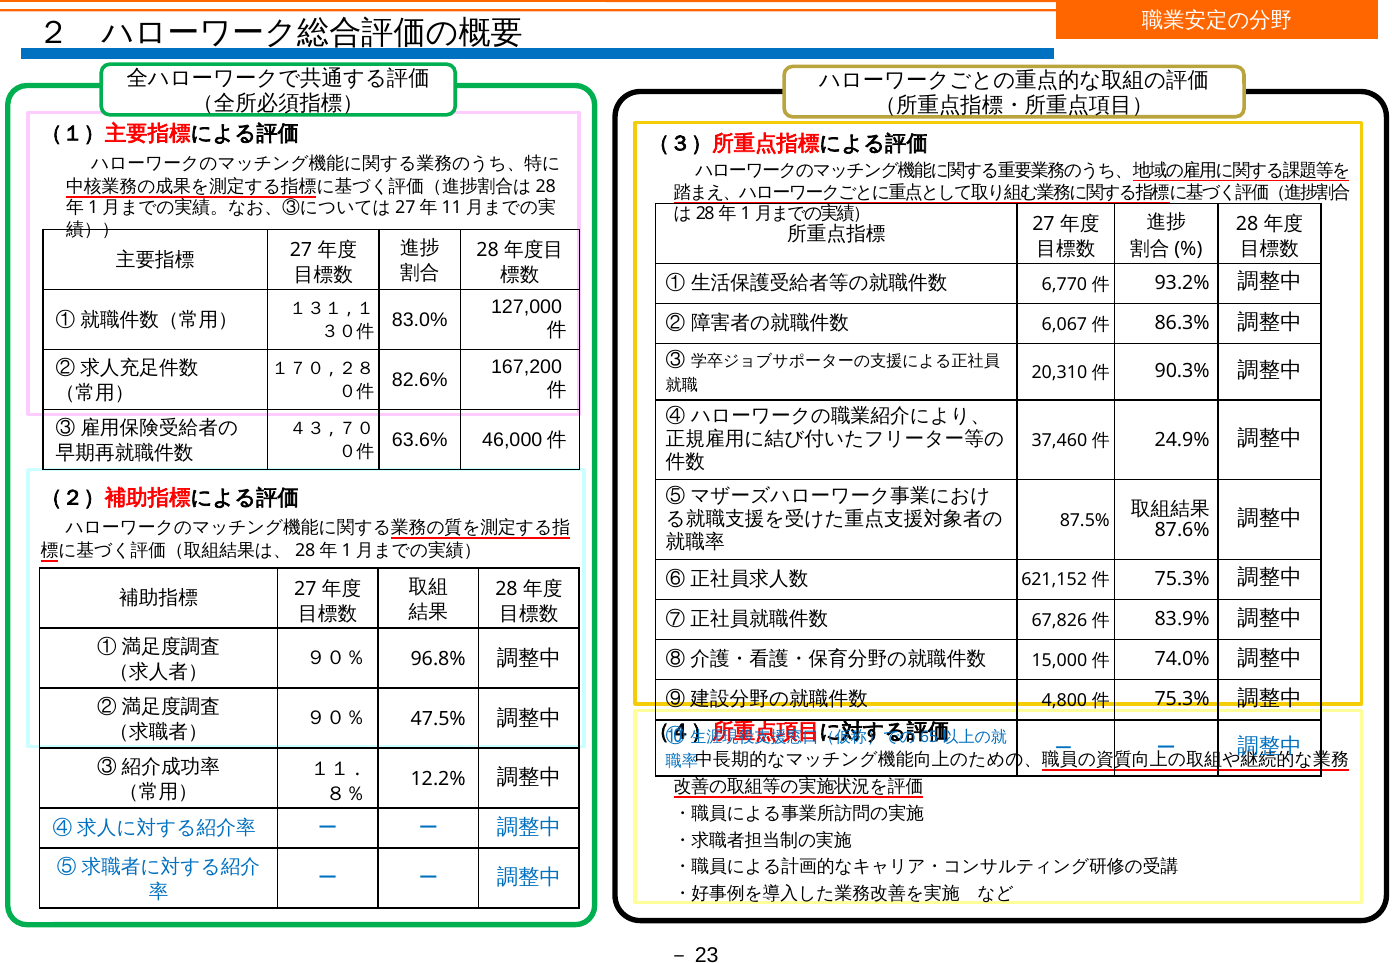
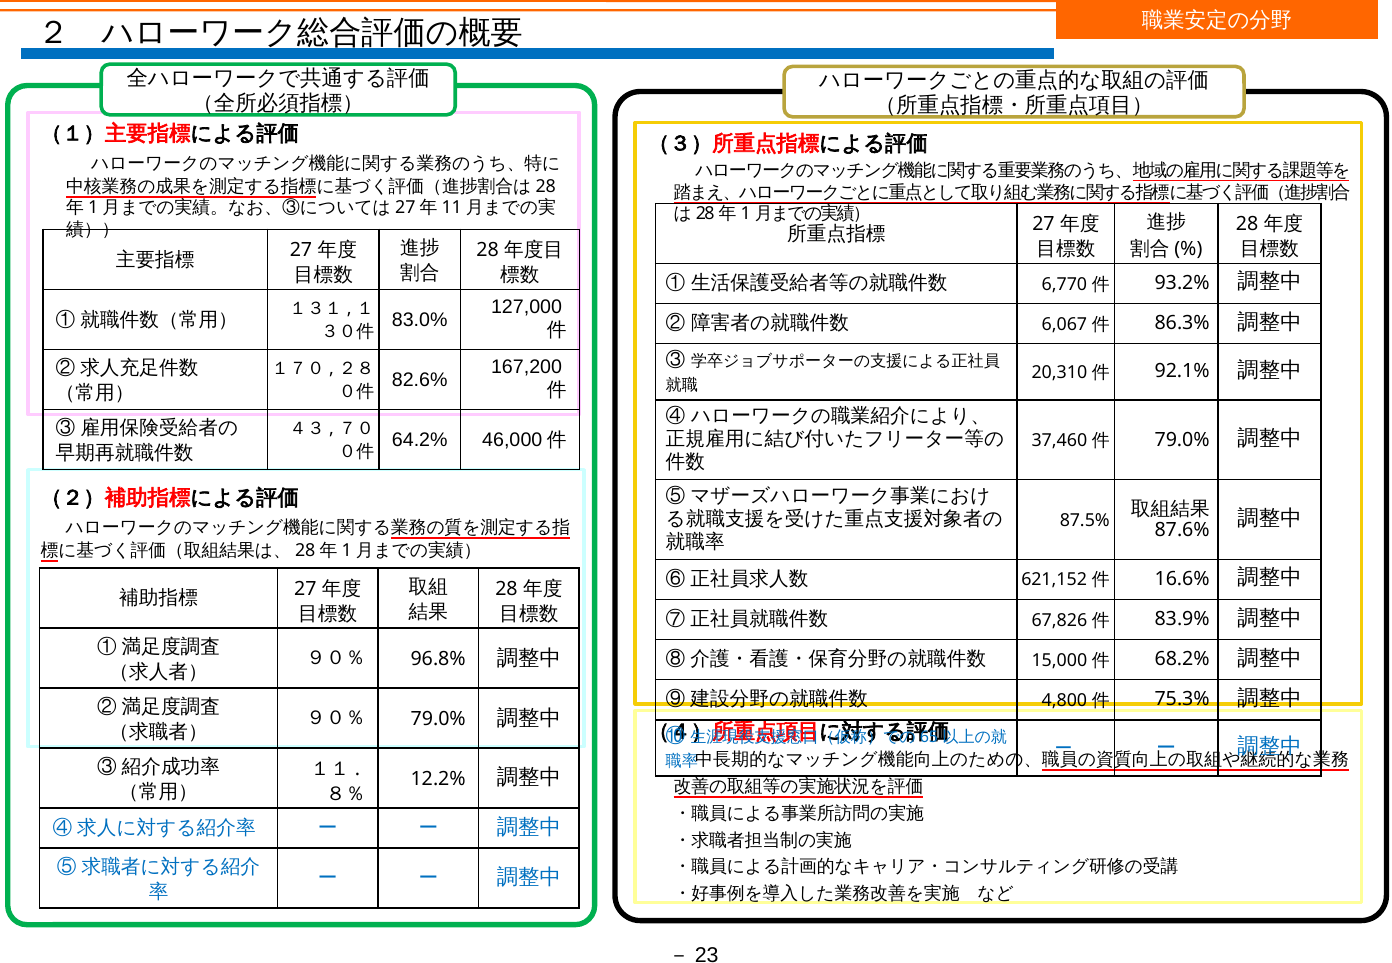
90.3%: 90.3% -> 92.1% (1182, 372)
63.6%: 63.6% -> 64.2% (420, 440)
24.9%: 24.9% -> 79.0% (1182, 440)
75.3%: 75.3% -> 16.6% (1182, 580)
74.0%: 74.0% -> 68.2% (1182, 660)
９０％ 47.5%: 47.5% -> 79.0% (438, 720)
